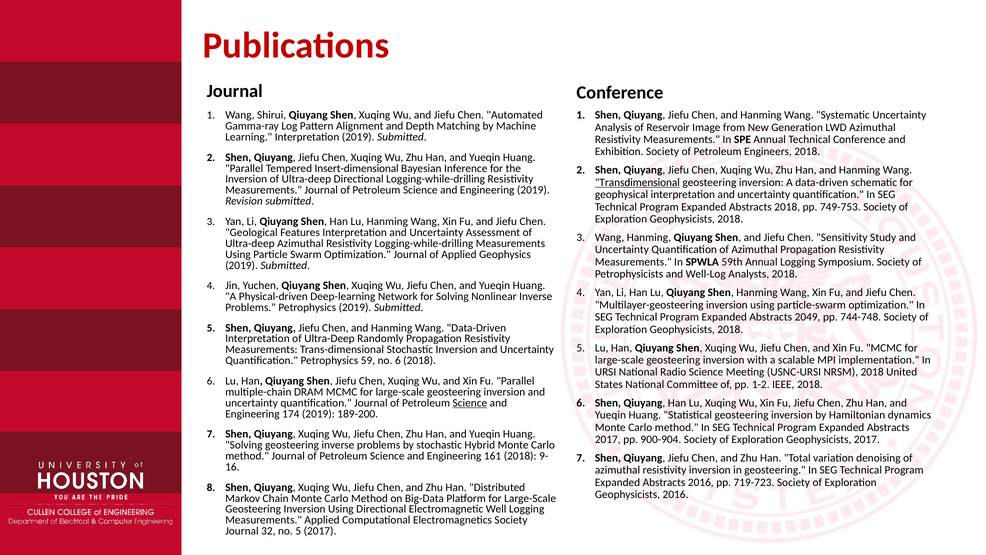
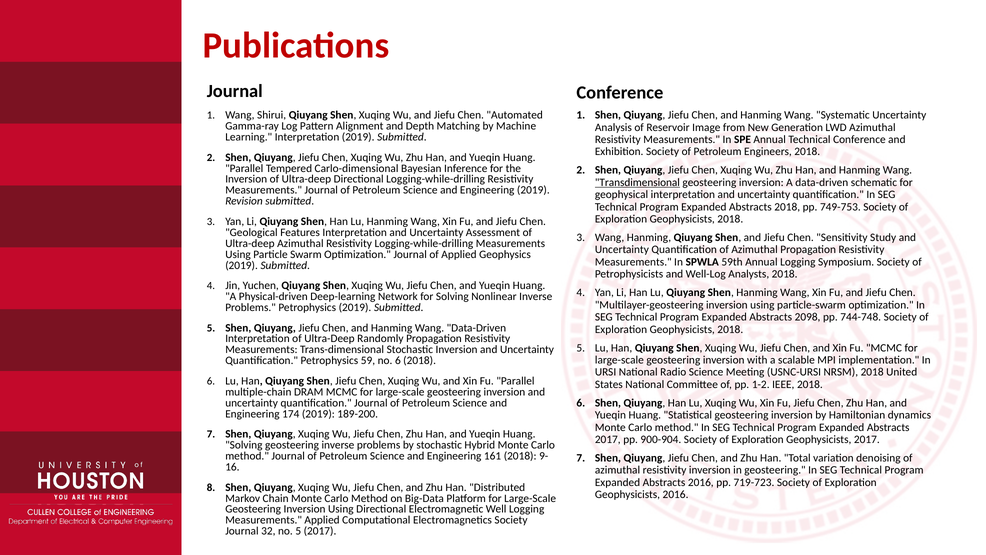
Insert-dimensional: Insert-dimensional -> Carlo-dimensional (357, 168)
2049: 2049 -> 2098 (808, 317)
Science underline: present -> none (470, 403)
